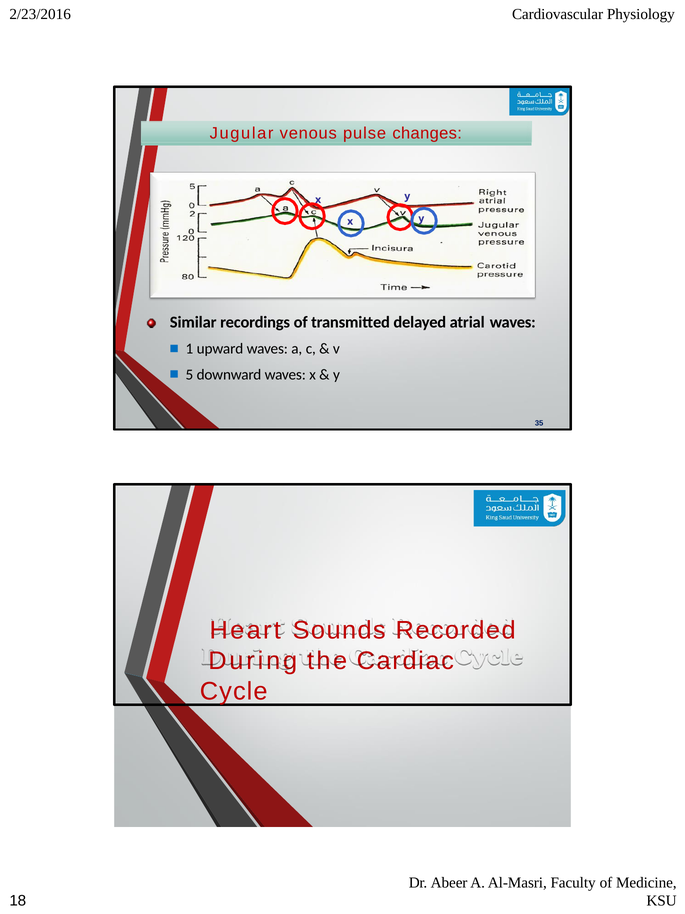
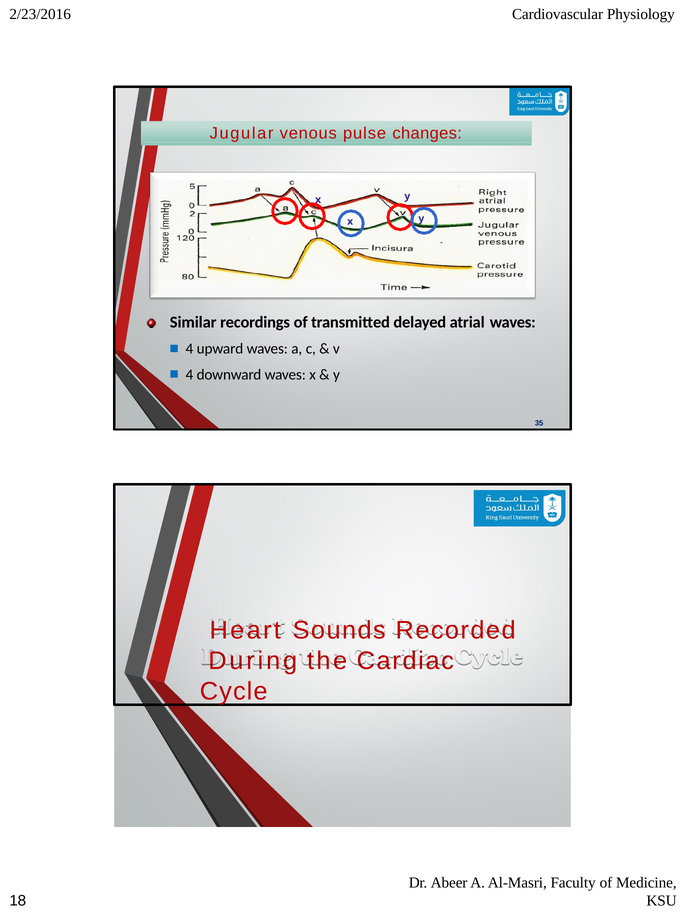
1: 1 -> 4 (189, 349)
5: 5 -> 4 (189, 374)
